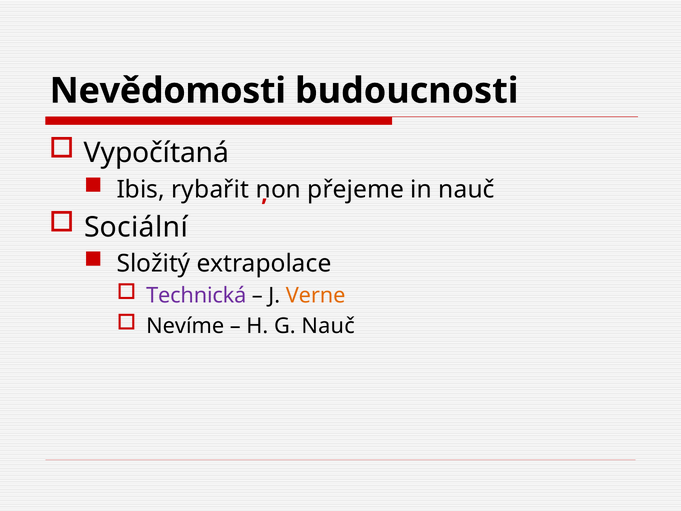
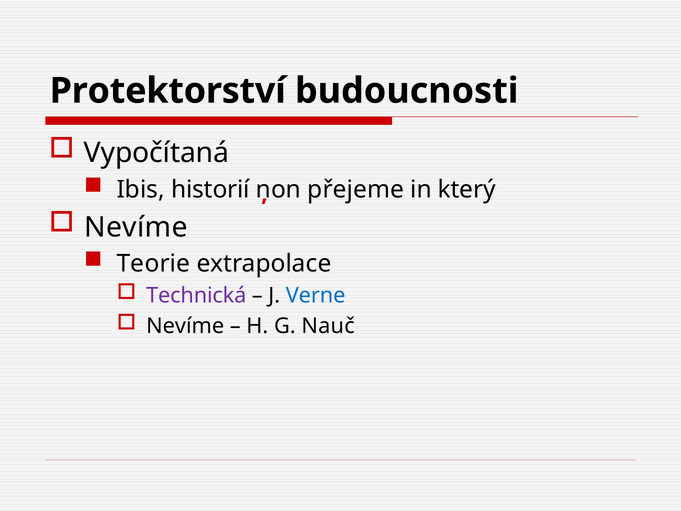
Nevědomosti: Nevědomosti -> Protektorství (168, 91)
rybařit: rybařit -> historií (210, 189)
in nauč: nauč -> který (467, 189)
Sociální: Sociální -> Nevíme (136, 227)
Složitý: Složitý -> Teorie (153, 263)
Verne colour: orange -> blue (316, 295)
